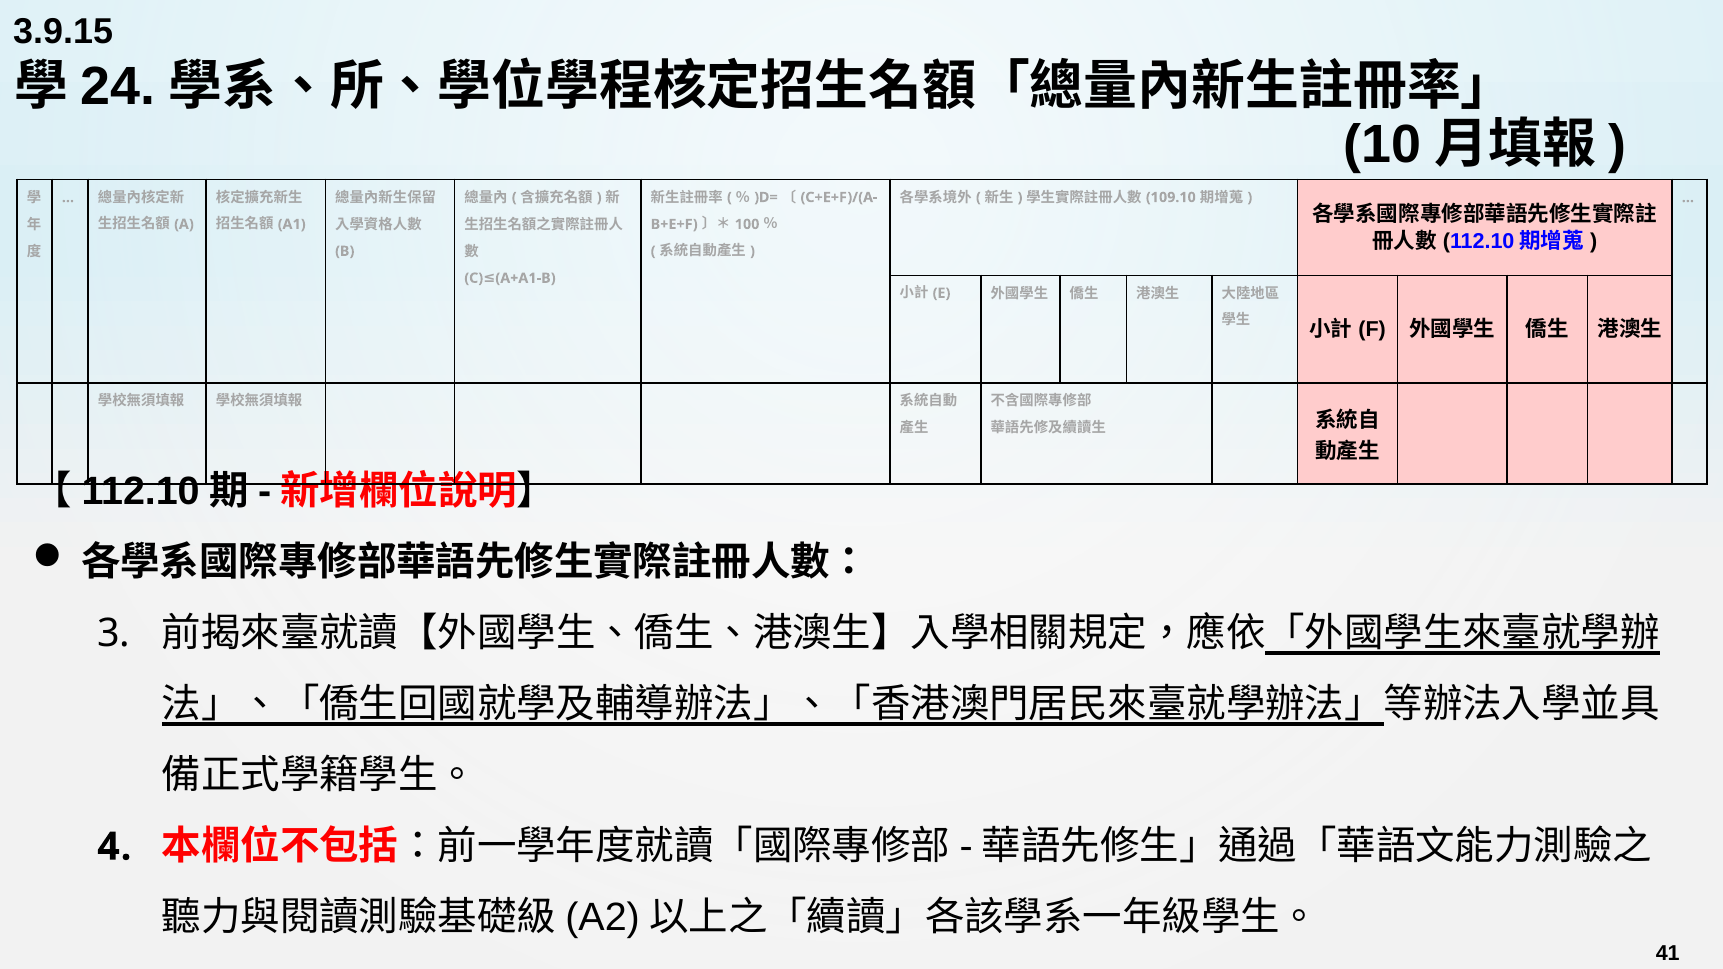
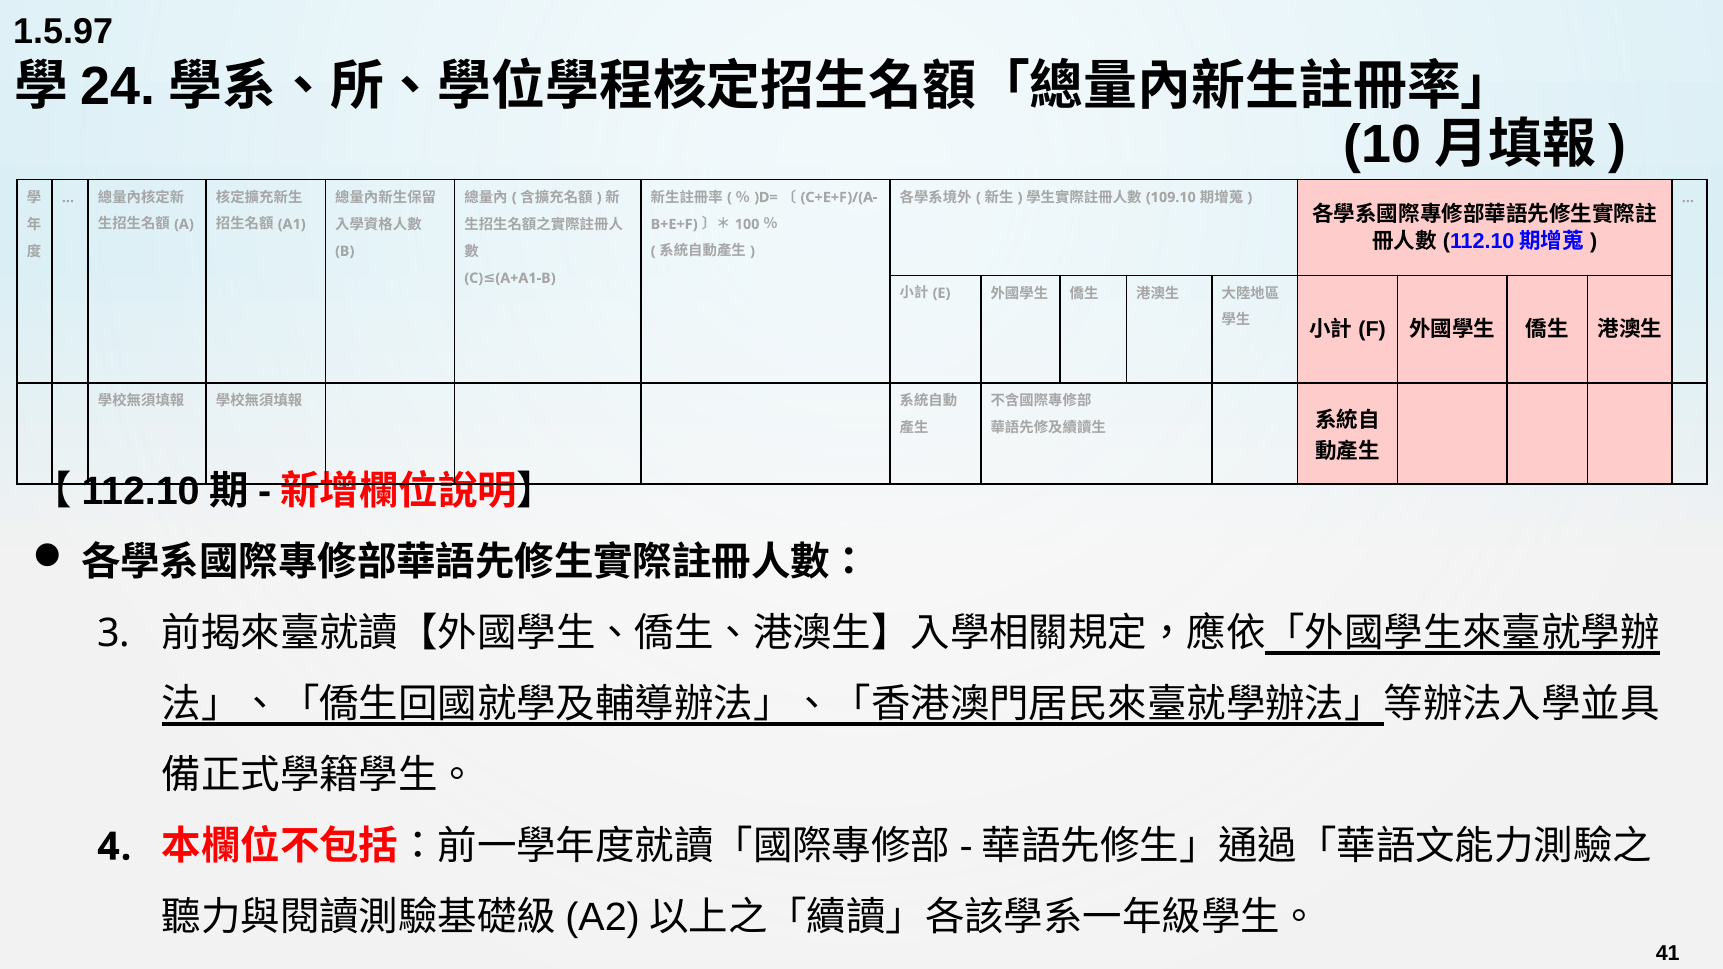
3.9.15: 3.9.15 -> 1.5.97 (63, 31)
